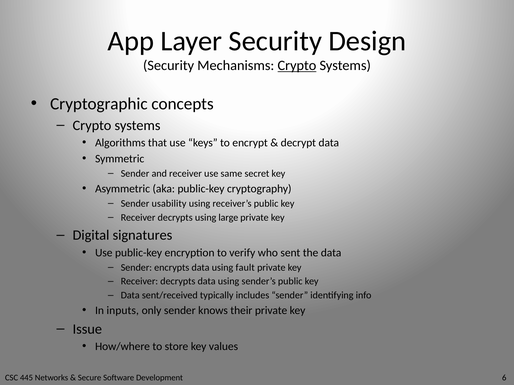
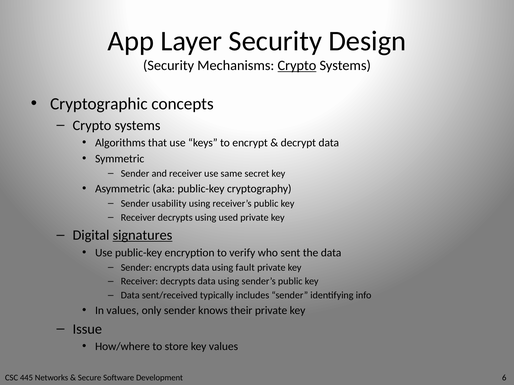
large: large -> used (228, 218)
signatures underline: none -> present (142, 235)
In inputs: inputs -> values (123, 311)
